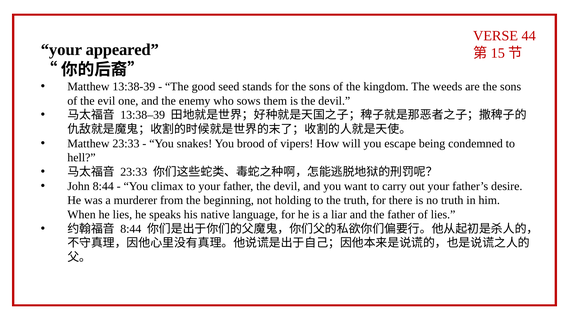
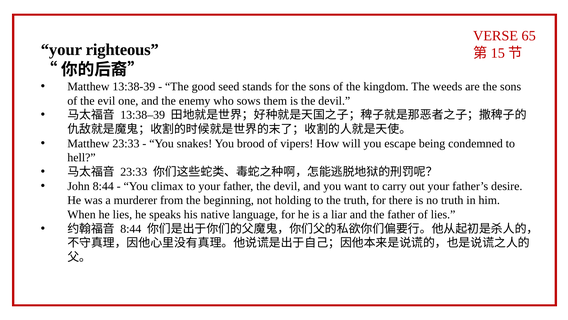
44: 44 -> 65 (529, 36)
appeared: appeared -> righteous (122, 50)
